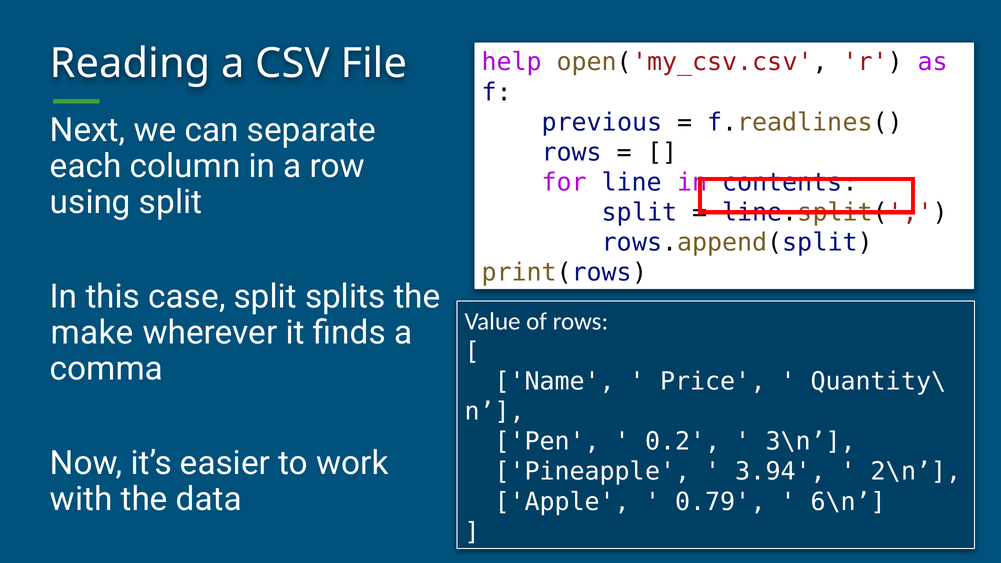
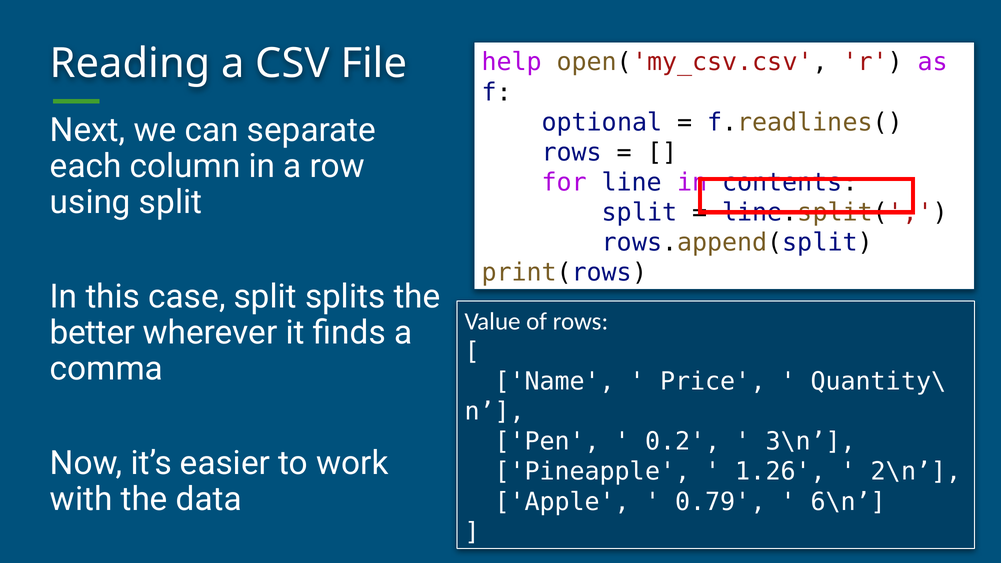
previous: previous -> optional (602, 122)
make: make -> better (92, 333)
3.94: 3.94 -> 1.26 (781, 472)
